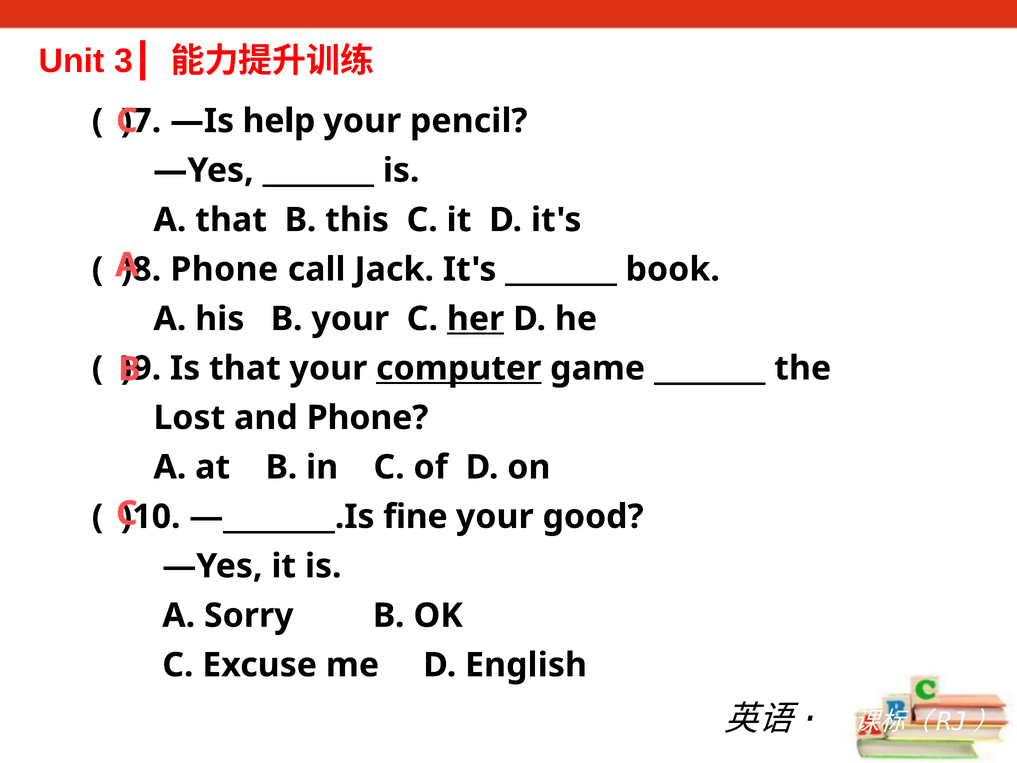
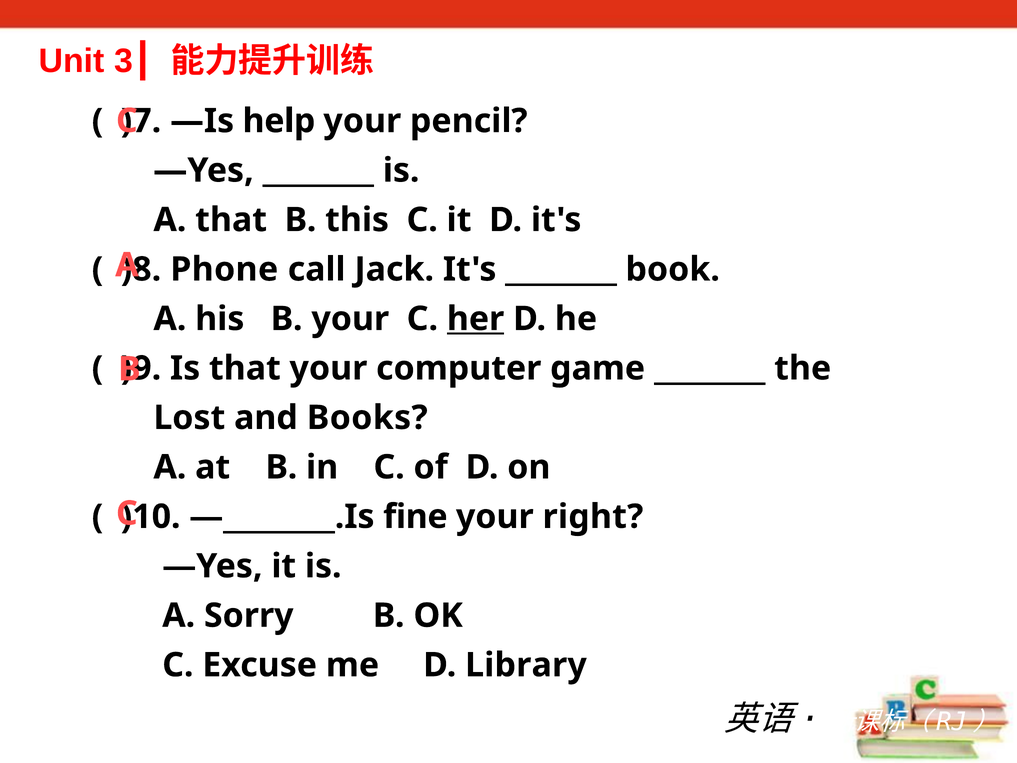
computer underline: present -> none (459, 368)
and Phone: Phone -> Books (367, 418)
good: good -> right (593, 517)
English: English -> Library (526, 665)
